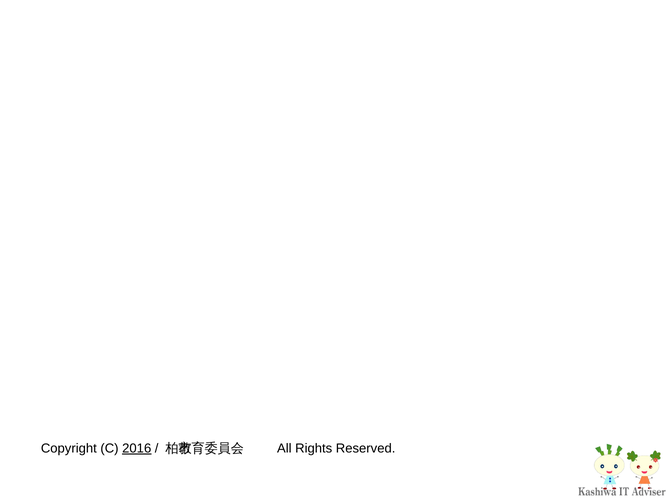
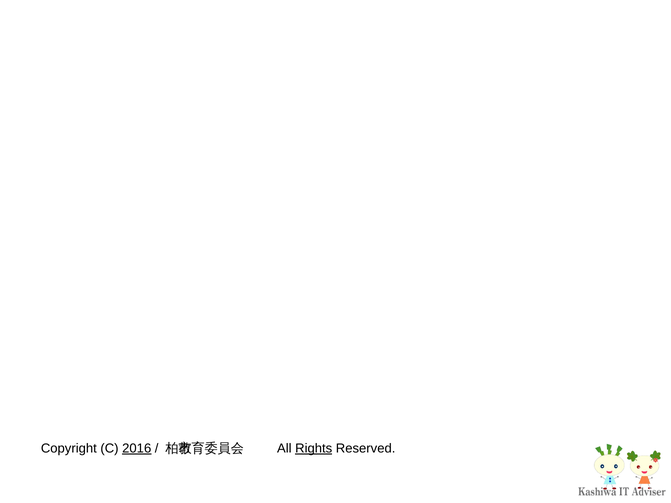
Rights underline: none -> present (314, 449)
